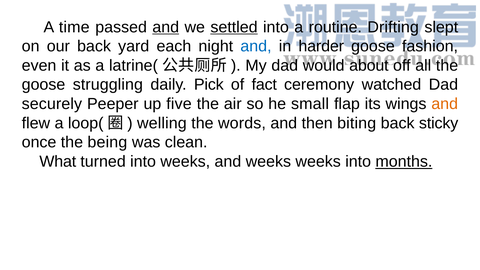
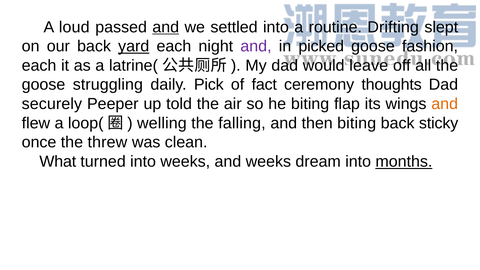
time: time -> loud (74, 27)
settled underline: present -> none (234, 27)
yard underline: none -> present (134, 46)
and colour: blue -> purple (256, 46)
harder: harder -> picked (321, 46)
even: even -> each (39, 66)
about: about -> leave (369, 66)
watched: watched -> thoughts (392, 85)
five: five -> told (179, 104)
he small: small -> biting (310, 104)
words: words -> falling (242, 123)
being: being -> threw (107, 142)
weeks weeks: weeks -> dream (318, 162)
